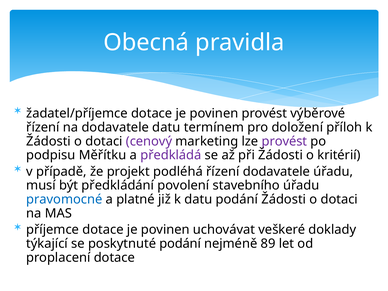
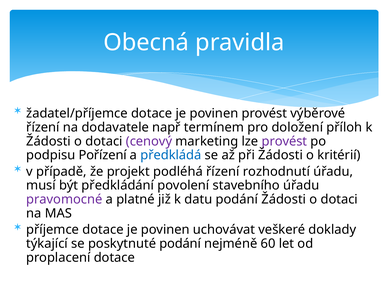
dodavatele datu: datu -> např (166, 127)
Měřítku: Měřítku -> Pořízení (103, 155)
předkládá colour: purple -> blue (171, 155)
řízení dodavatele: dodavatele -> rozhodnutí (276, 172)
pravomocné colour: blue -> purple (64, 199)
89: 89 -> 60 (268, 244)
